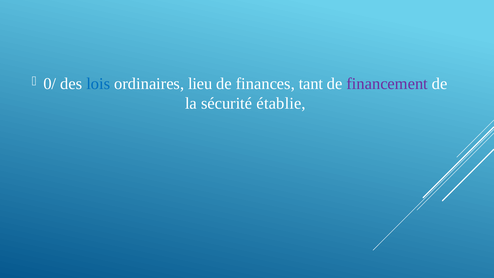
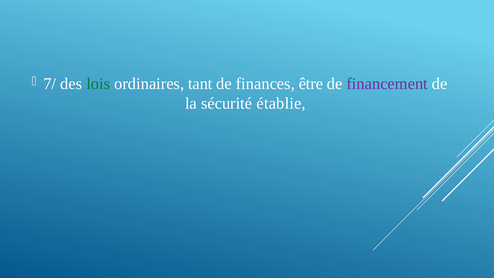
0/: 0/ -> 7/ (50, 84)
lois colour: blue -> green (98, 84)
lieu: lieu -> tant (200, 84)
tant: tant -> être (311, 84)
